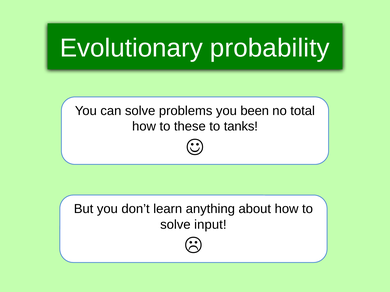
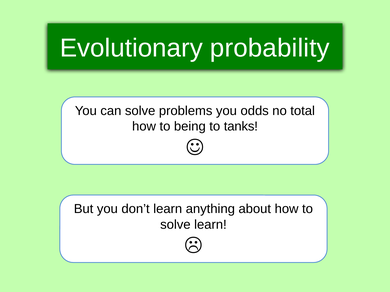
been: been -> odds (255, 111)
these: these -> being (190, 127)
solve input: input -> learn (210, 225)
